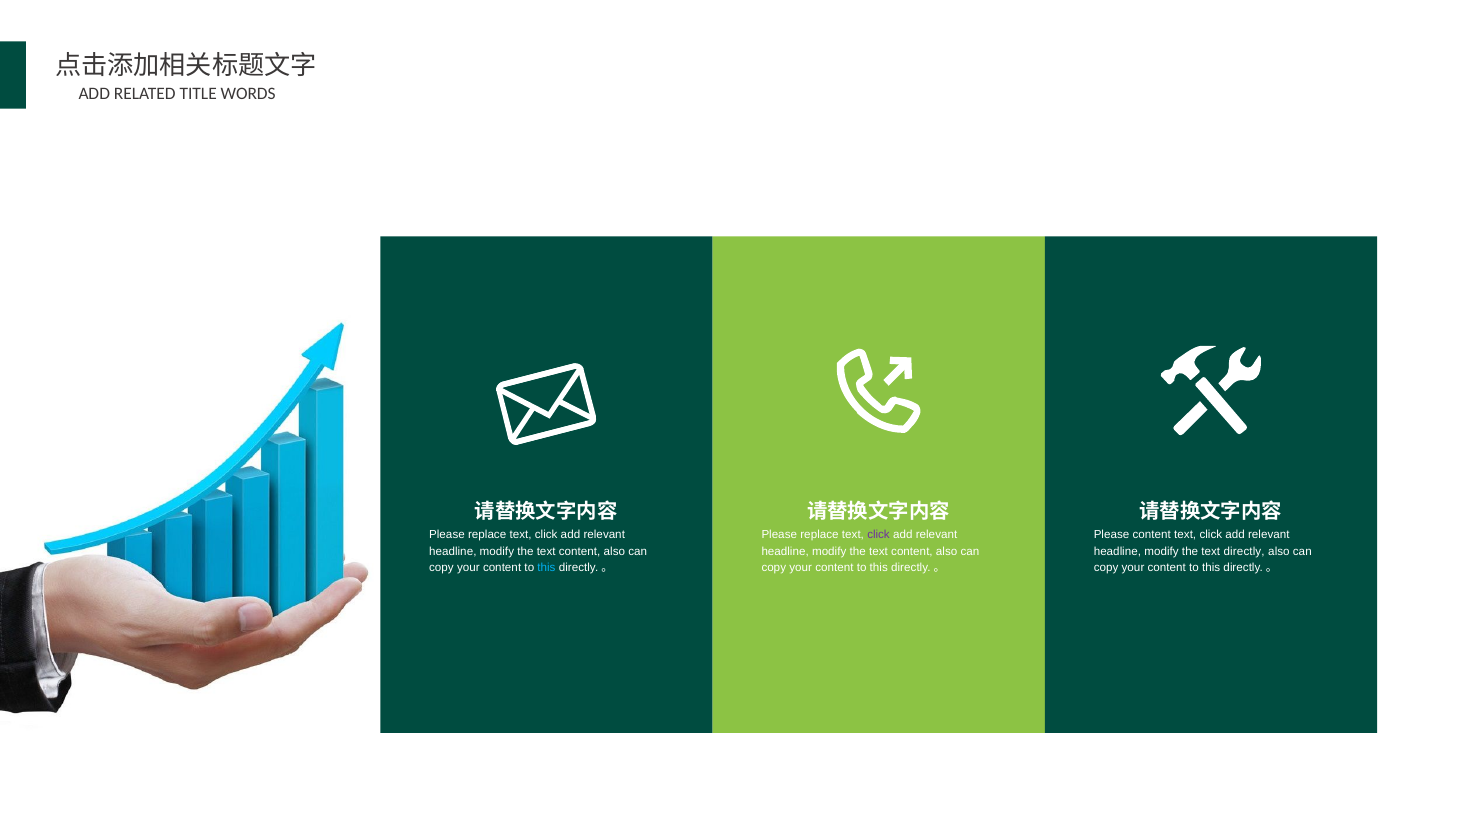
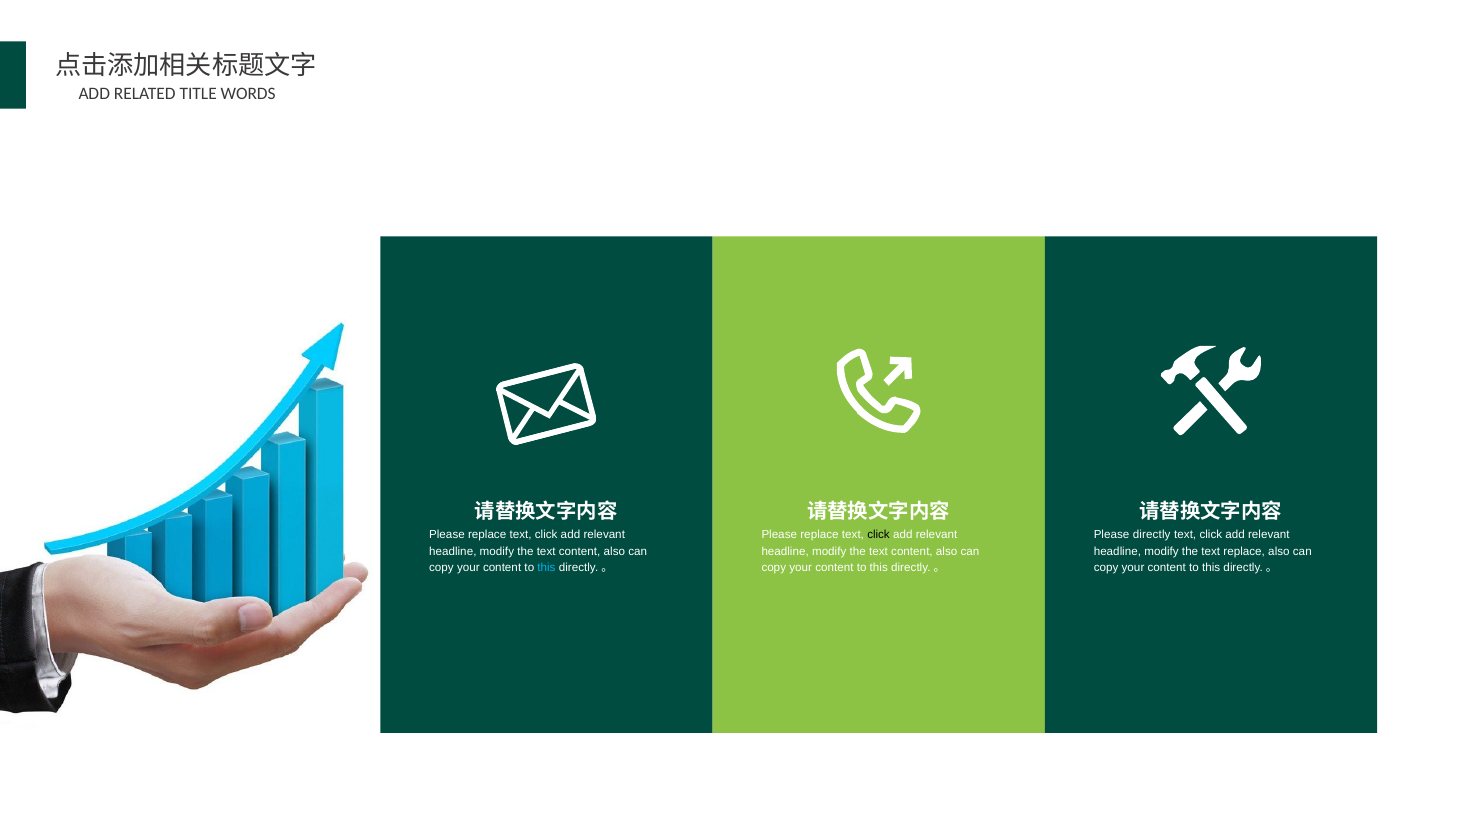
click colour: purple -> black (879, 534)
Please content: content -> directly (1152, 534)
text directly: directly -> replace (1244, 551)
